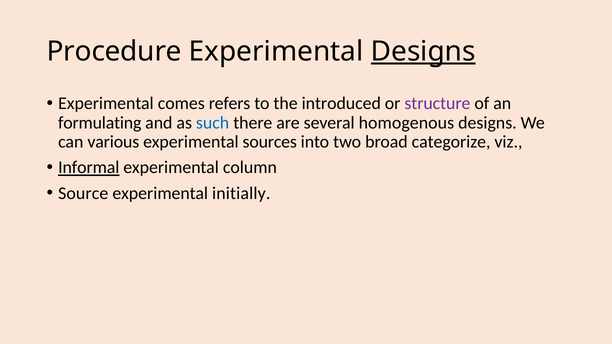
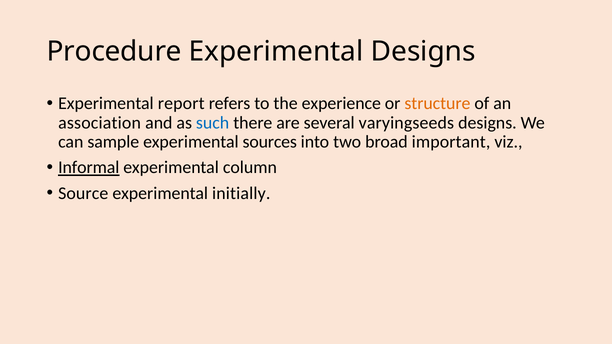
Designs underline: present -> none (423, 51)
comes: comes -> report (181, 103)
introduced: introduced -> experience (341, 103)
structure colour: purple -> orange (437, 103)
formulating: formulating -> association (100, 123)
homogenous: homogenous -> varyingseeds (406, 123)
various: various -> sample (113, 142)
categorize: categorize -> important (451, 142)
